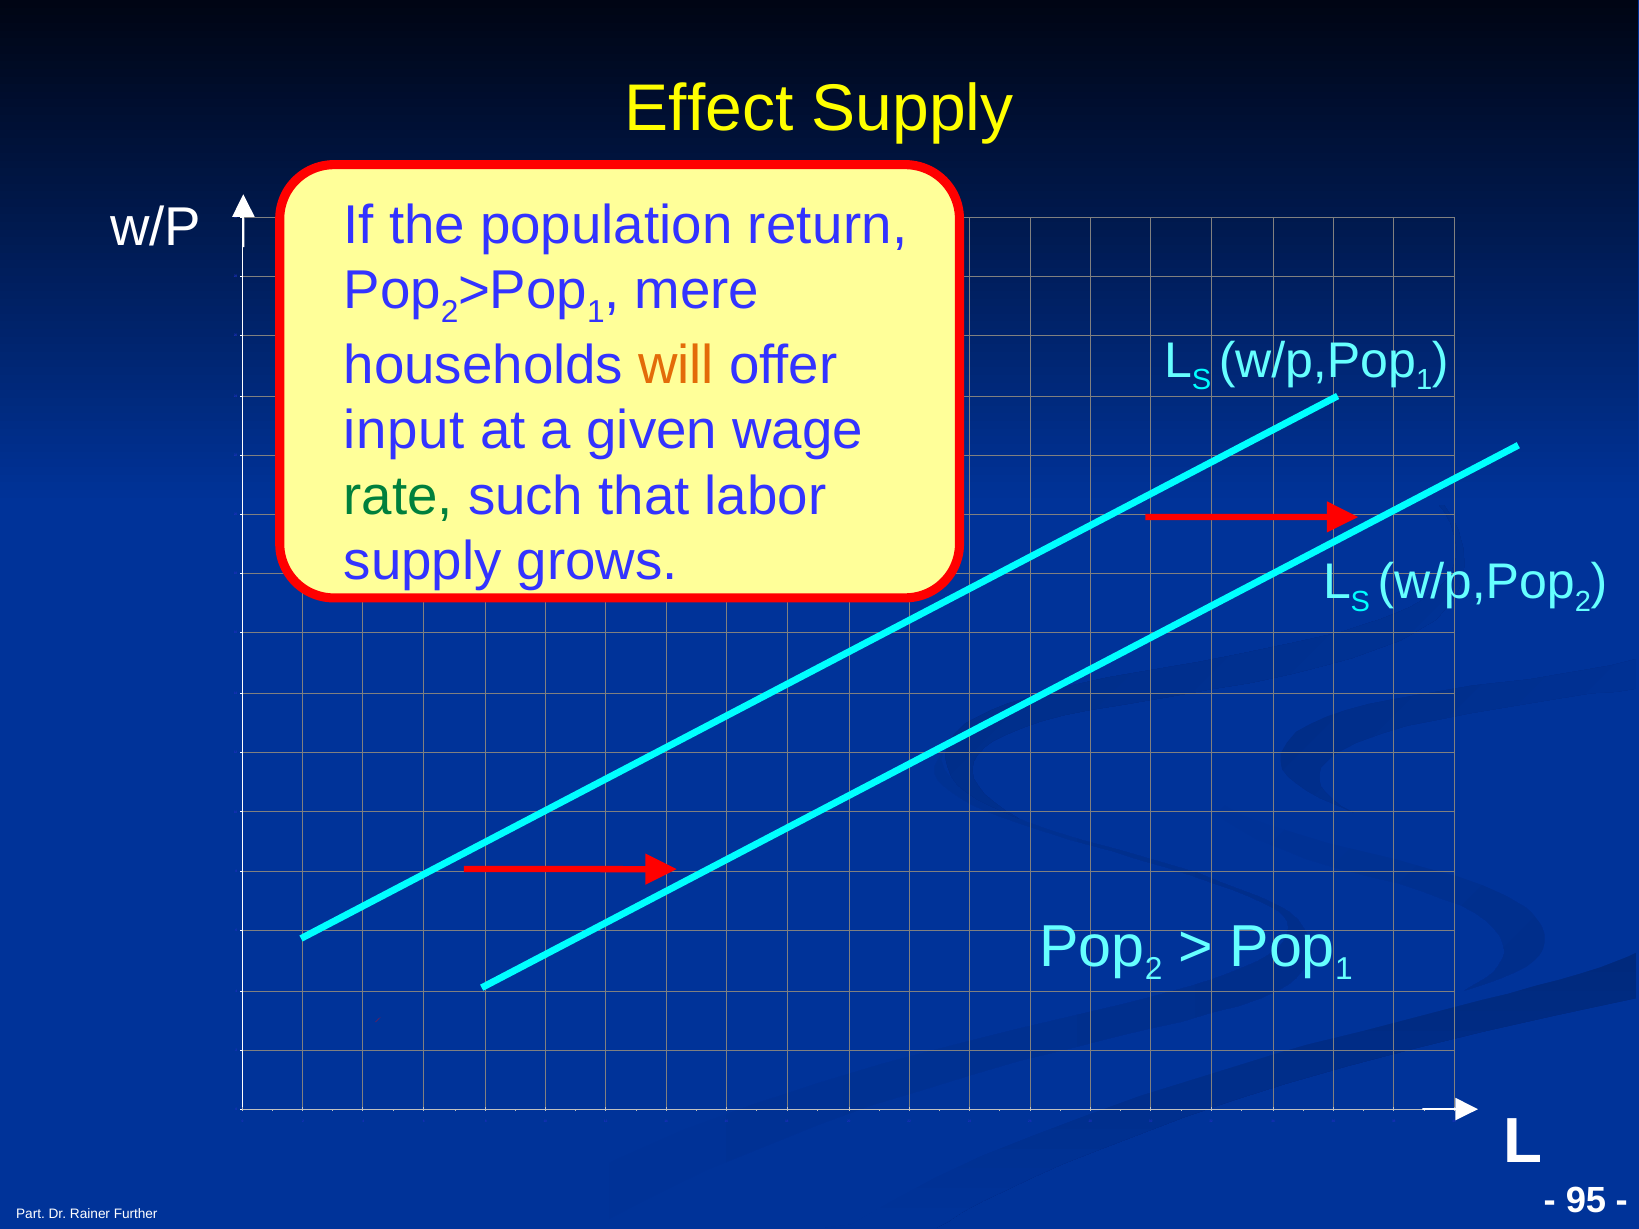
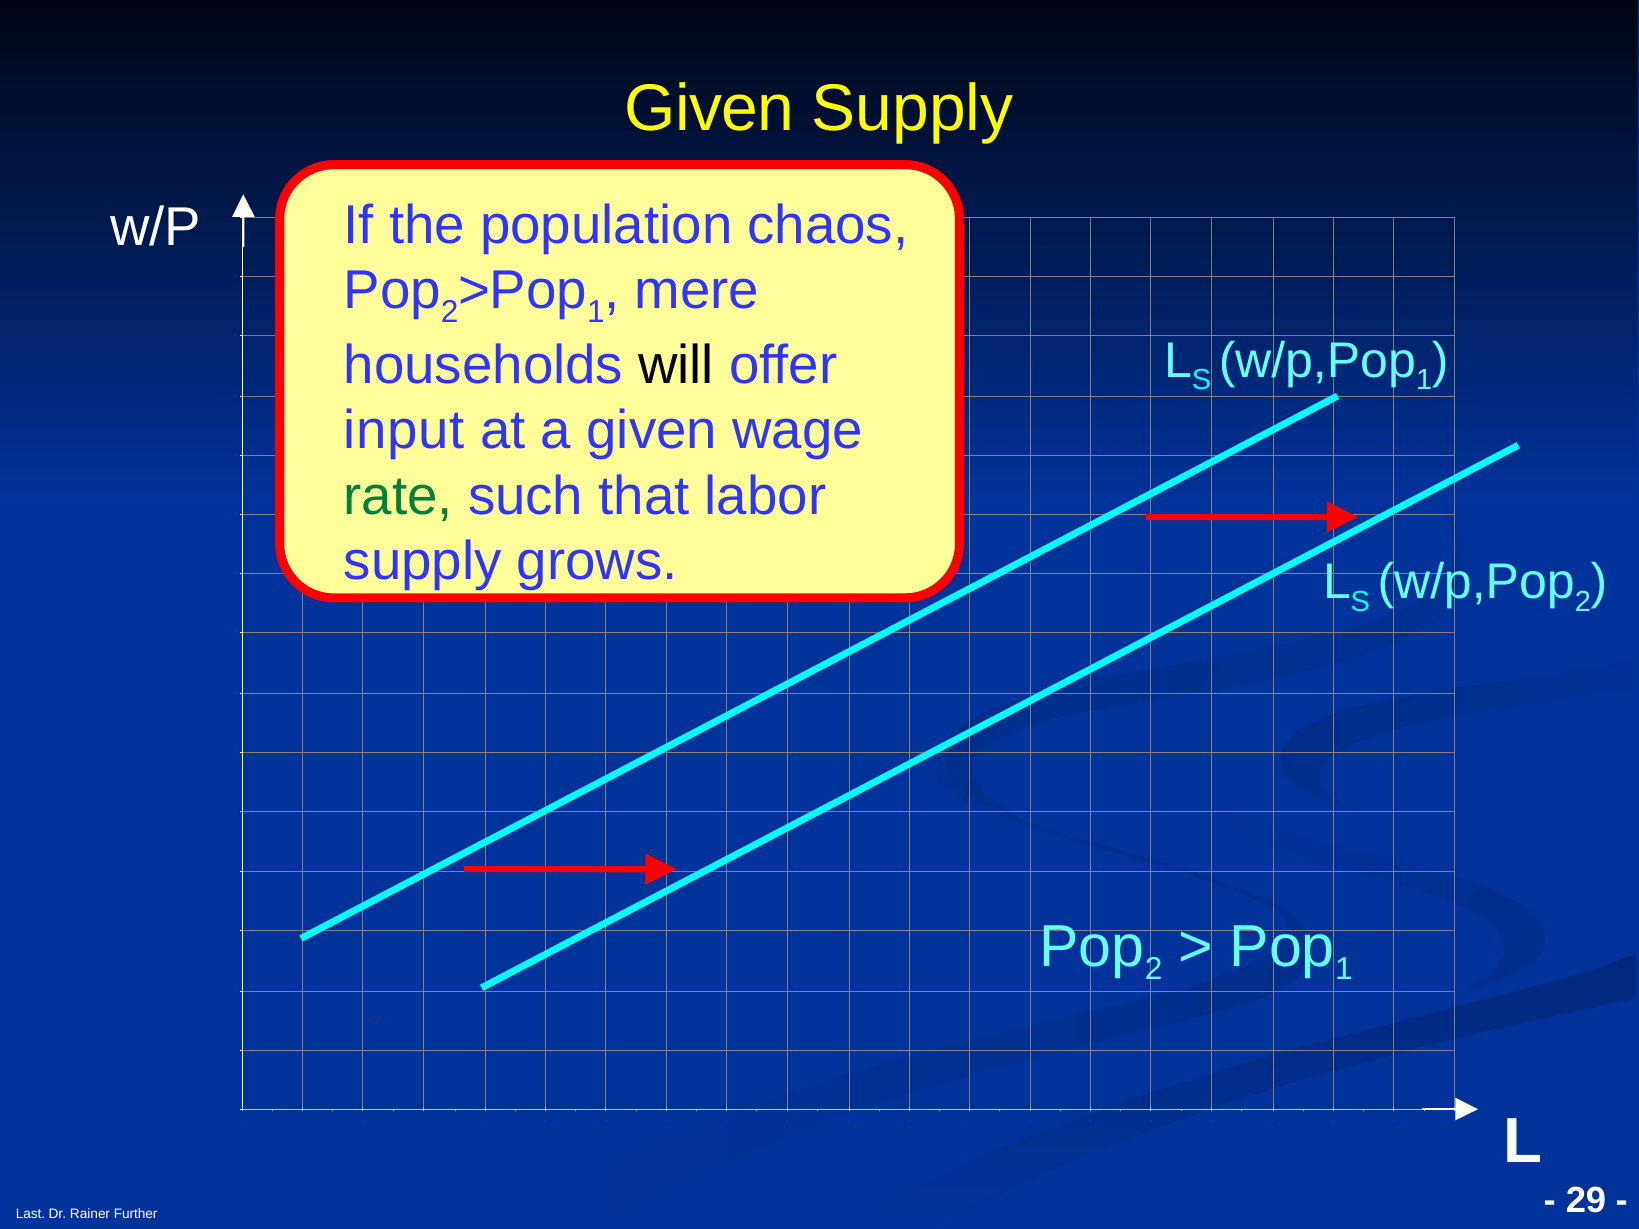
Effect: Effect -> Given (709, 109)
return: return -> chaos (828, 225)
will colour: orange -> black (676, 365)
95: 95 -> 29 (1586, 1201)
Part: Part -> Last (31, 1214)
